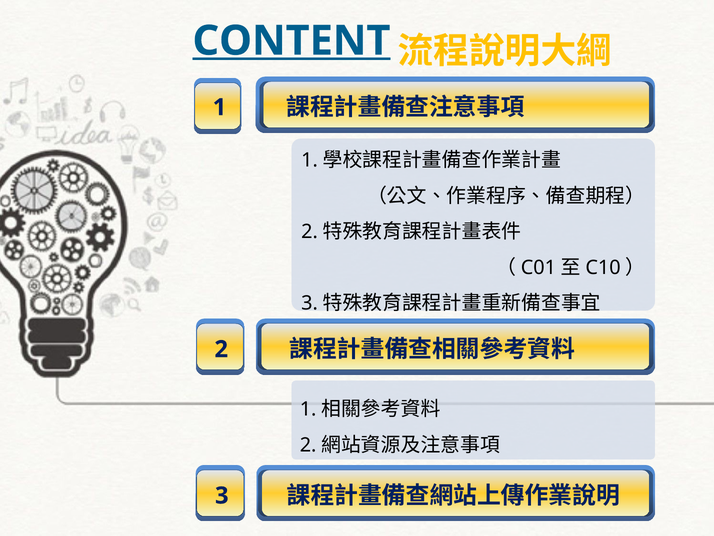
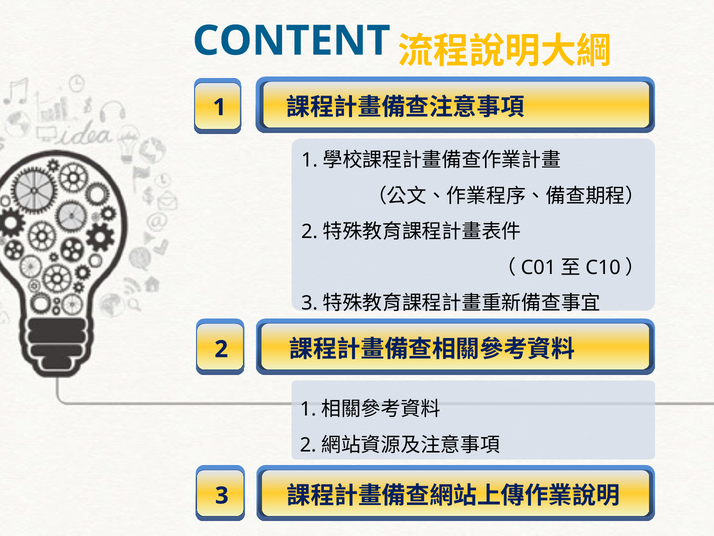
CONTENT underline: present -> none (291, 41)
